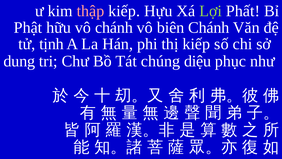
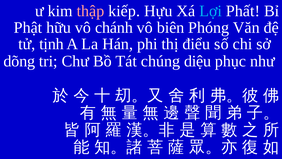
Lợi colour: light green -> light blue (211, 11)
biên Chánh: Chánh -> Phóng (209, 27)
thị kiếp: kiếp -> điểu (196, 44)
dung: dung -> dõng (19, 61)
